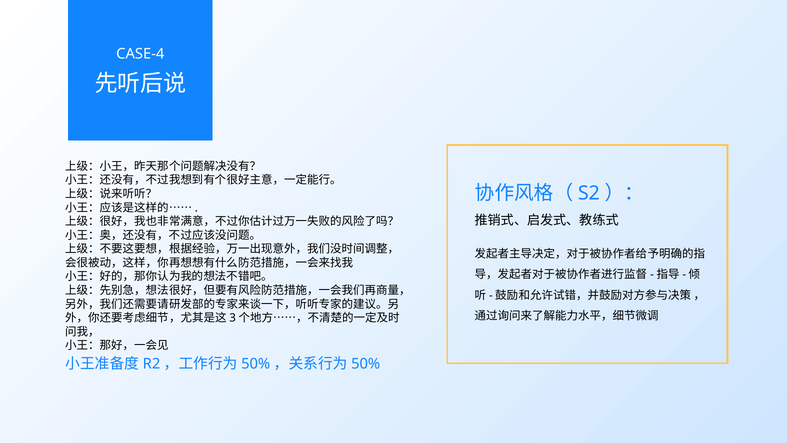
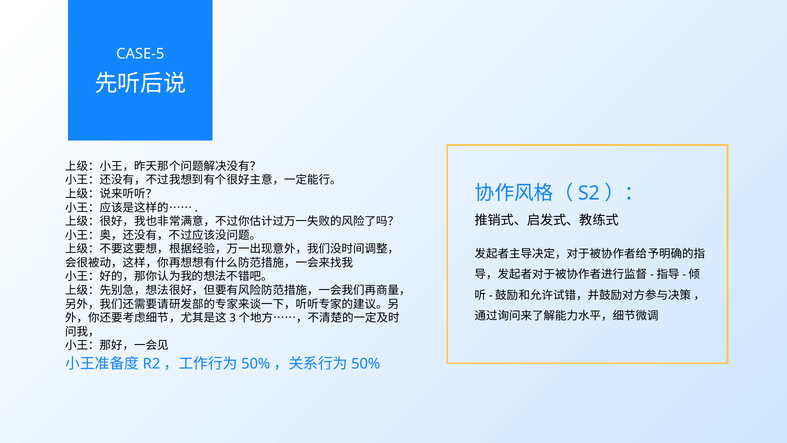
CASE-4: CASE-4 -> CASE-5 (140, 54)
